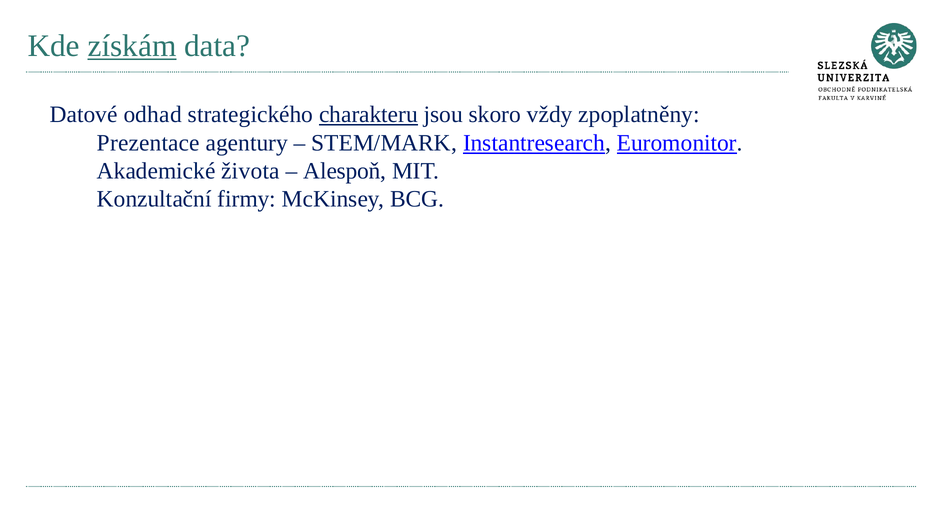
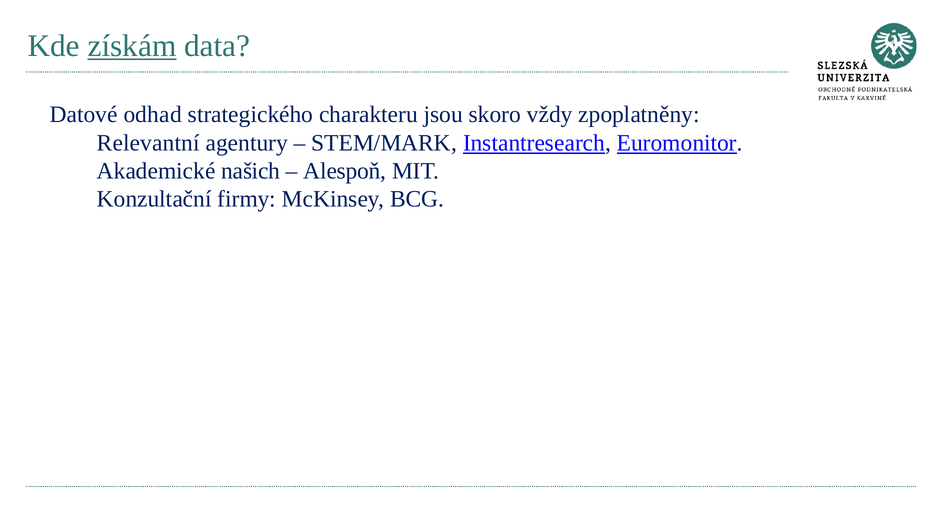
charakteru underline: present -> none (368, 114)
Prezentace: Prezentace -> Relevantní (148, 143)
života: života -> našich (251, 171)
